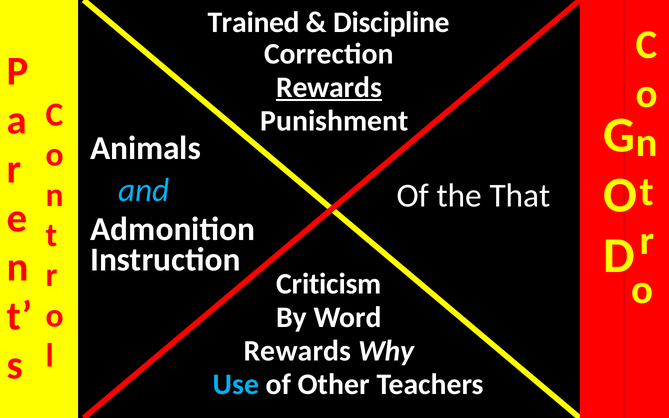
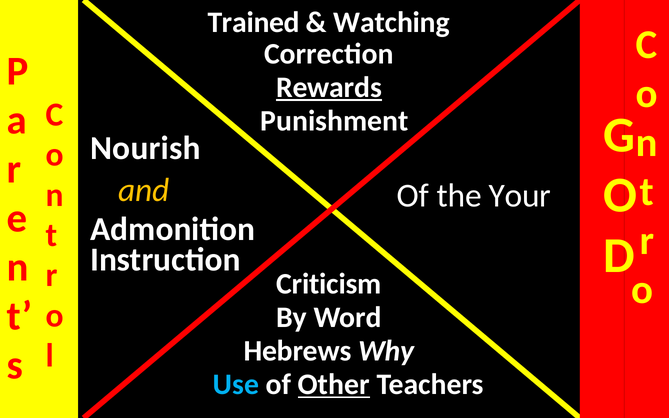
Discipline: Discipline -> Watching (392, 22)
Animals: Animals -> Nourish (145, 148)
and colour: light blue -> yellow (144, 190)
That: That -> Your (520, 196)
Rewards: Rewards -> Hebrews (298, 351)
Other underline: none -> present (334, 385)
